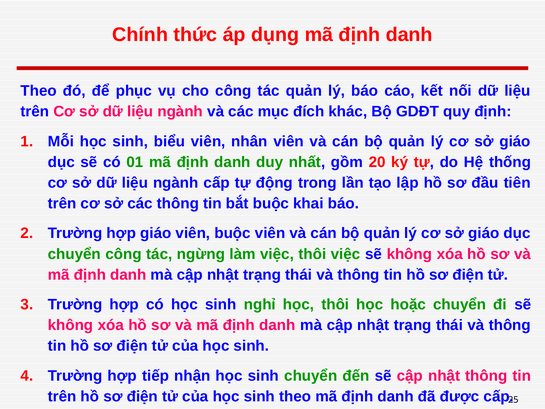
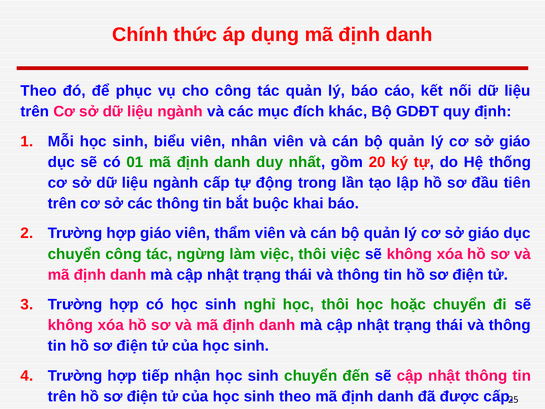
viên buộc: buộc -> thẩm (233, 233)
